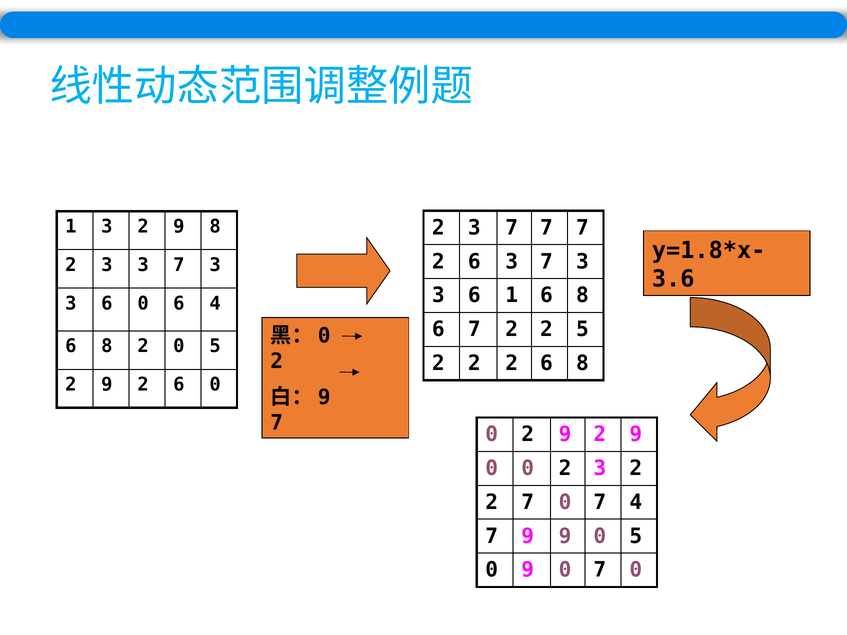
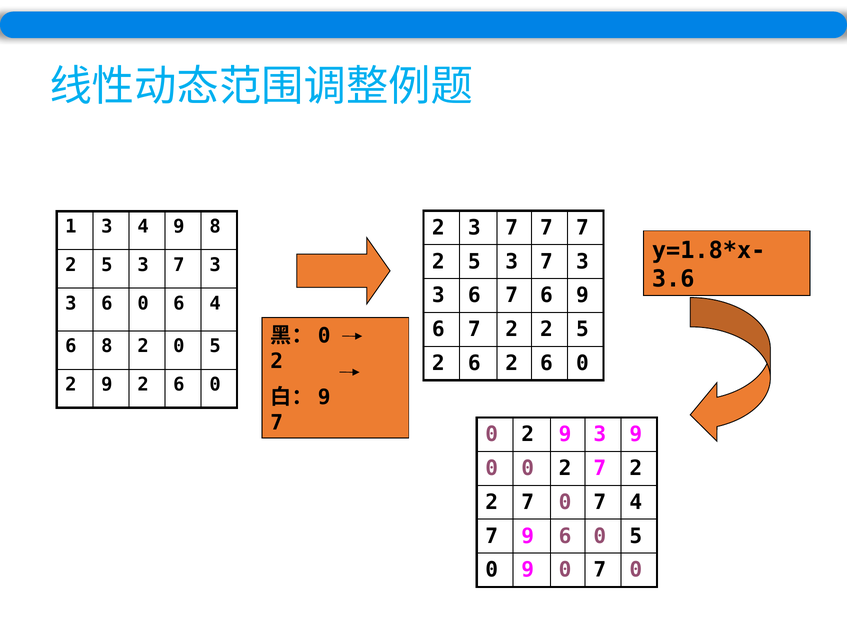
1 3 2: 2 -> 4 (143, 227)
6: 6 -> 5 (474, 262)
3: 3 -> 5 (107, 265)
3 6 1: 1 -> 7 (512, 296)
8: 8 -> 9 (582, 296)
2: 2 -> 6 (474, 363)
8: 8 -> 0 (582, 363)
0 2 9 2: 2 -> 3 (600, 434)
0 2 3: 3 -> 7 (600, 468)
7 9 9: 9 -> 6 (565, 536)
